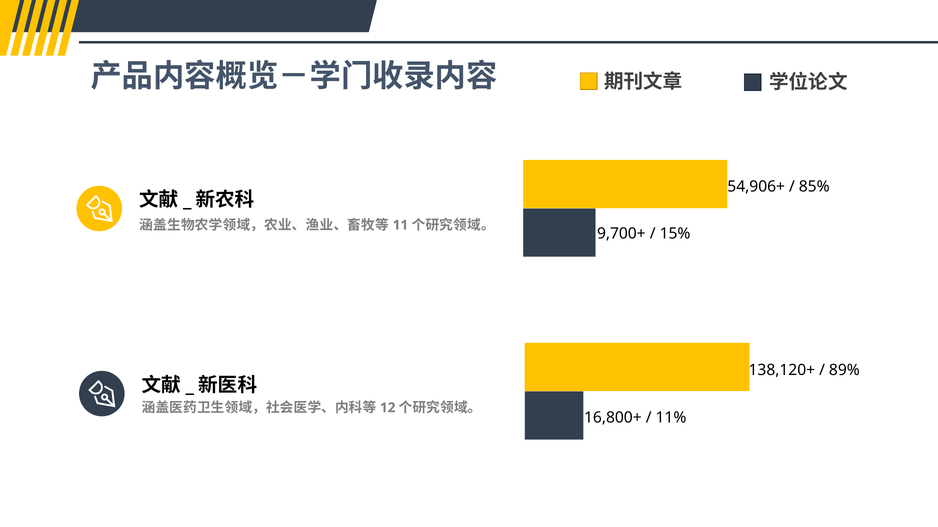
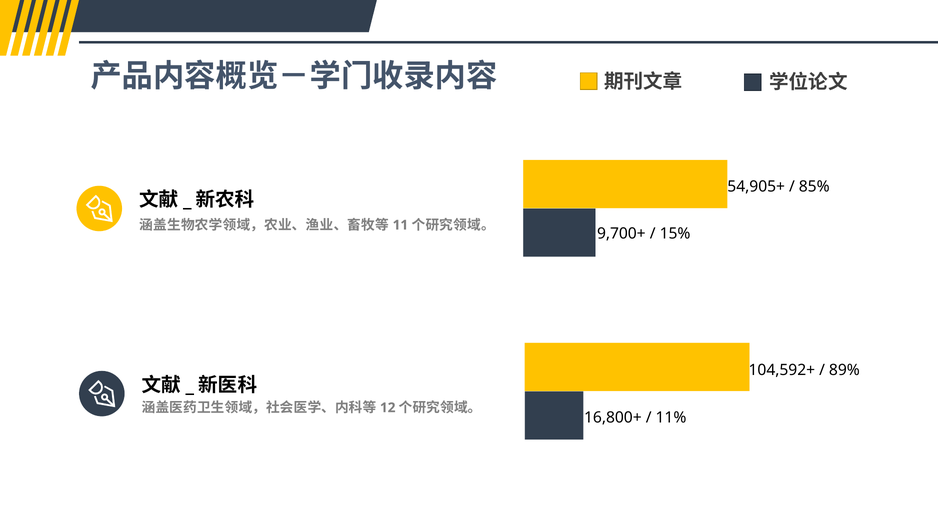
54,906+: 54,906+ -> 54,905+ (756, 187)
138,120+: 138,120+ -> 104,592+ (782, 370)
